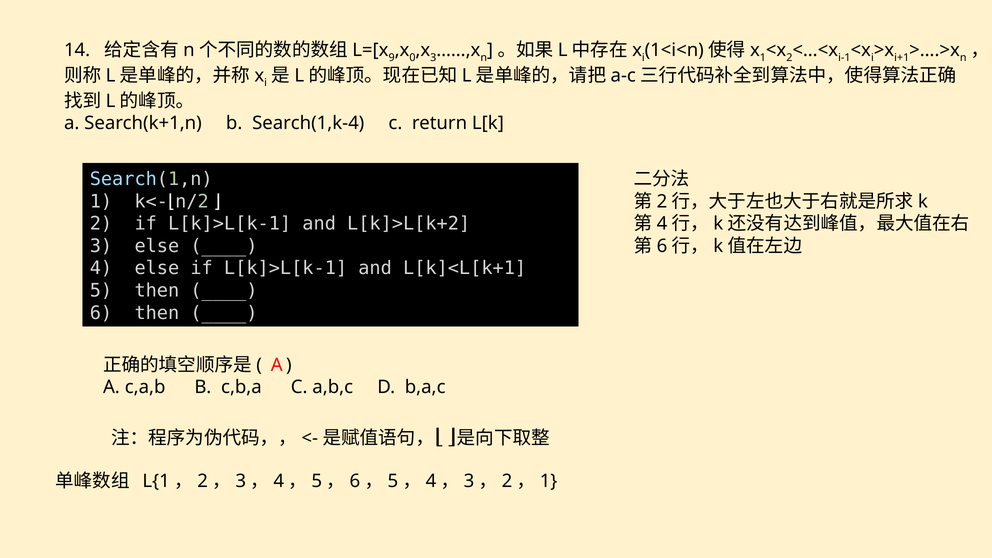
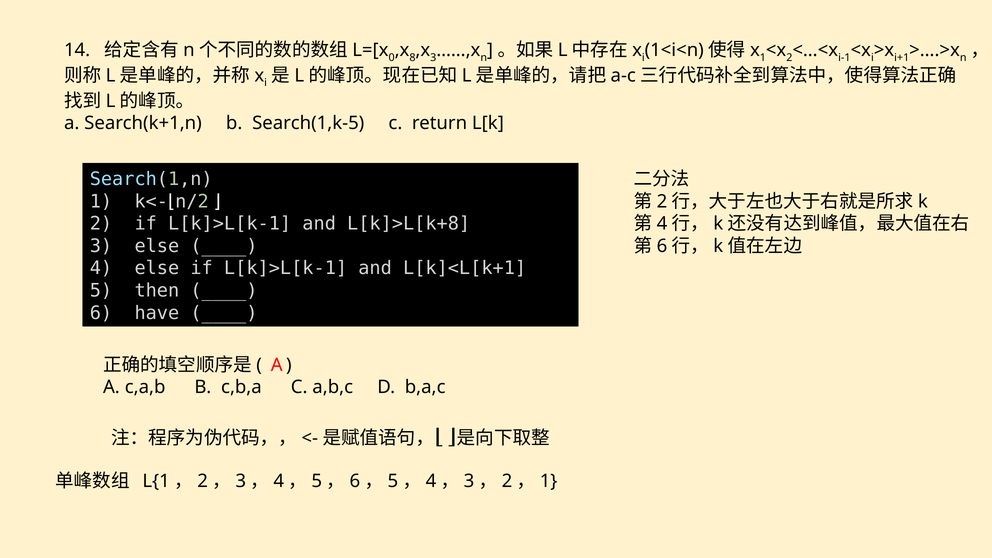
9: 9 -> 0 (392, 58)
0: 0 -> 8 (412, 58)
Search(1,k-4: Search(1,k-4 -> Search(1,k-5 (308, 123)
L[k]>L[k+2: L[k]>L[k+2 -> L[k]>L[k+8 (409, 224)
6 then: then -> have (157, 313)
